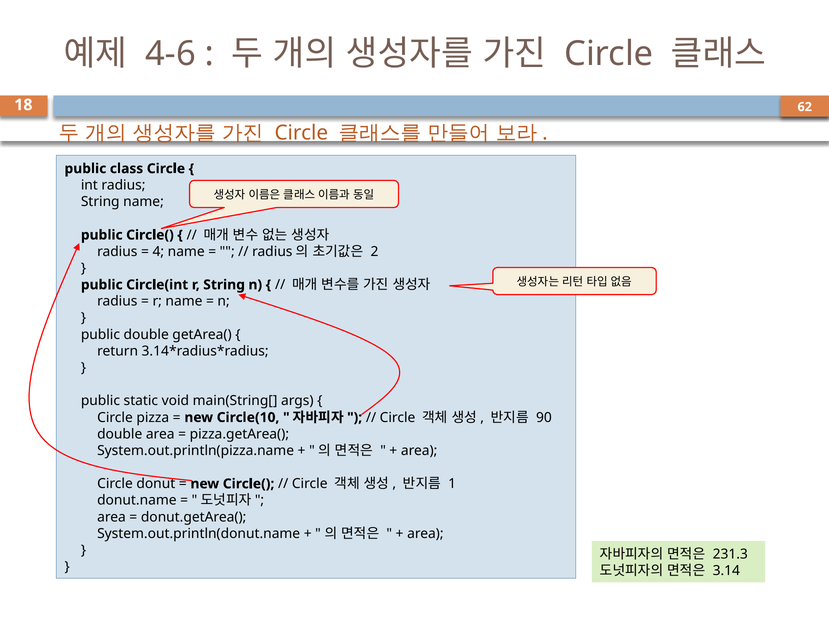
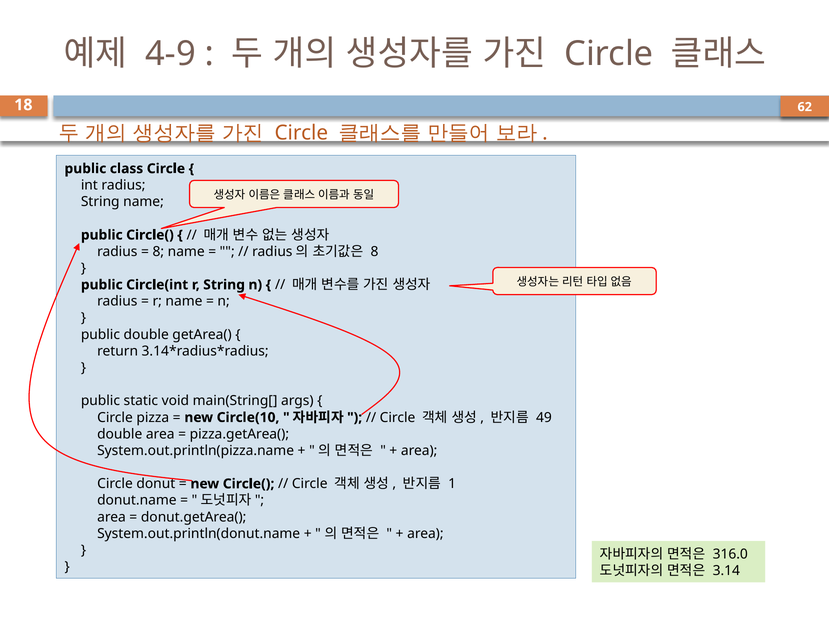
4-6: 4-6 -> 4-9 (171, 54)
4: 4 -> 8 (158, 251)
2: 2 -> 8 (375, 251)
90: 90 -> 49 (544, 417)
231.3: 231.3 -> 316.0 (730, 554)
